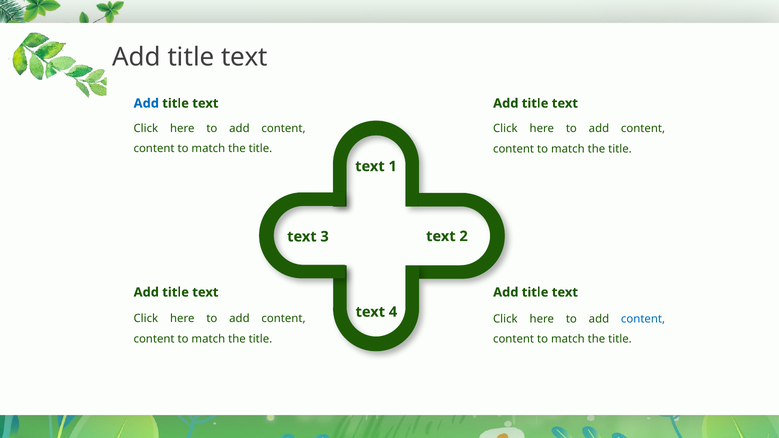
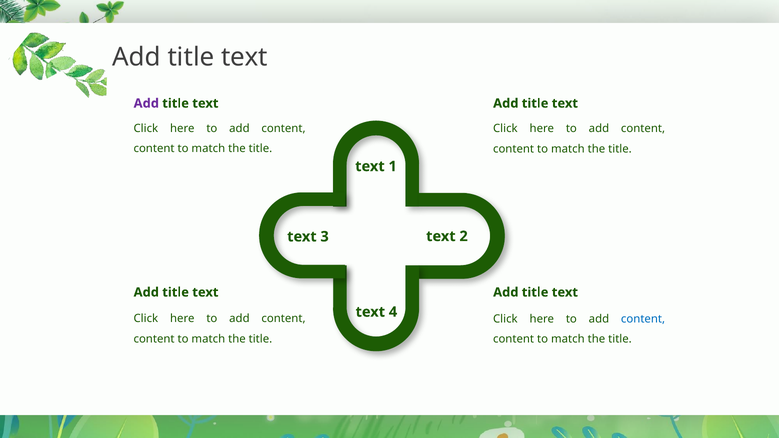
Add colour: blue -> purple (146, 103)
